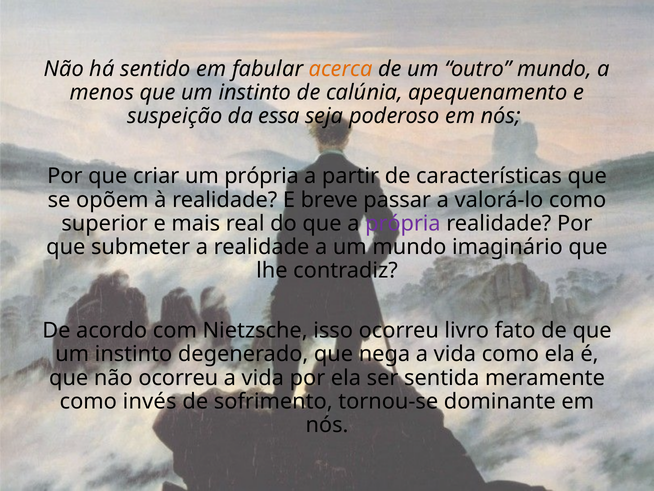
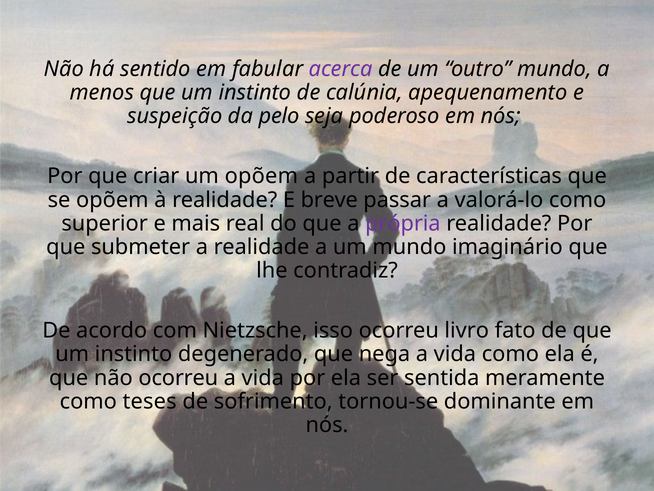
acerca colour: orange -> purple (341, 69)
essa: essa -> pelo (279, 116)
um própria: própria -> opõem (261, 176)
invés: invés -> teses (150, 401)
